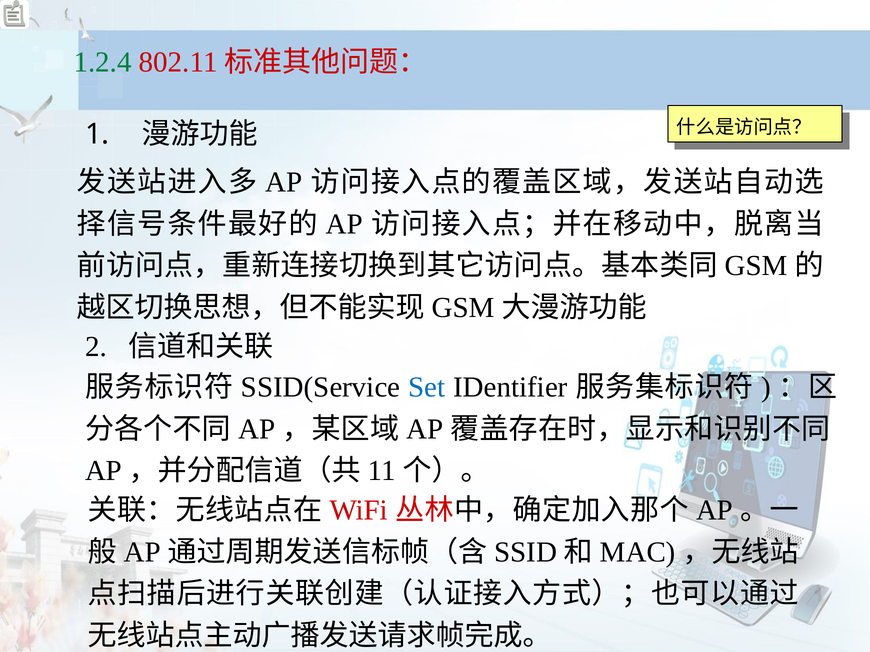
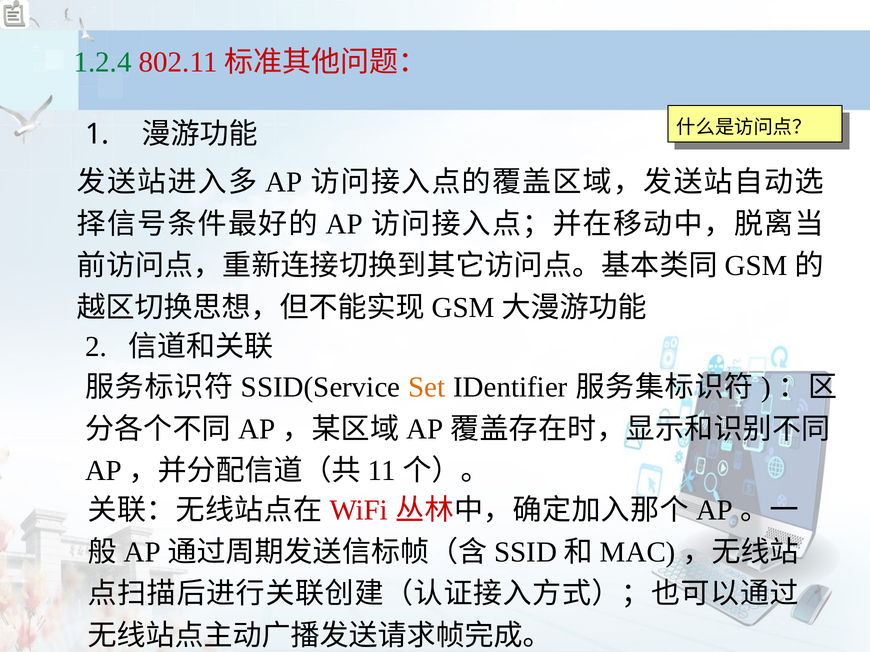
Set colour: blue -> orange (427, 388)
